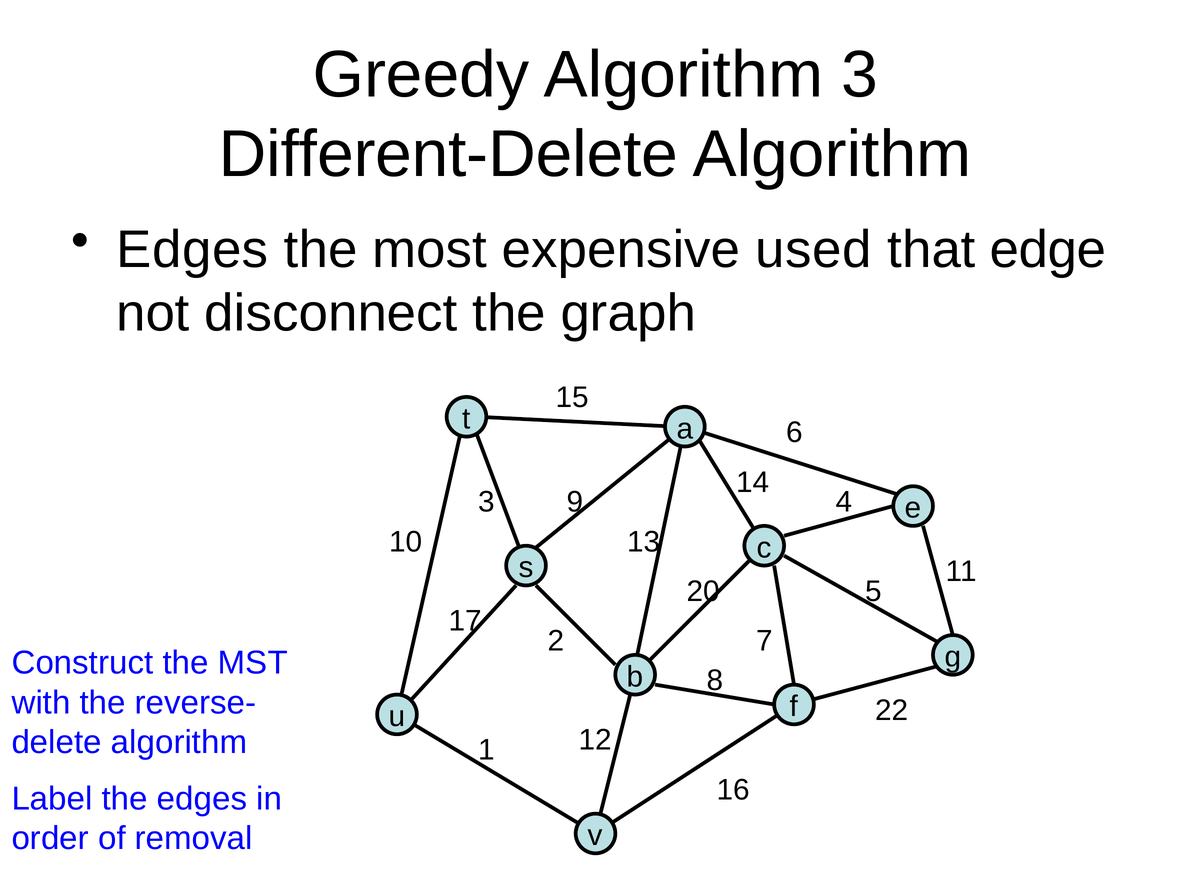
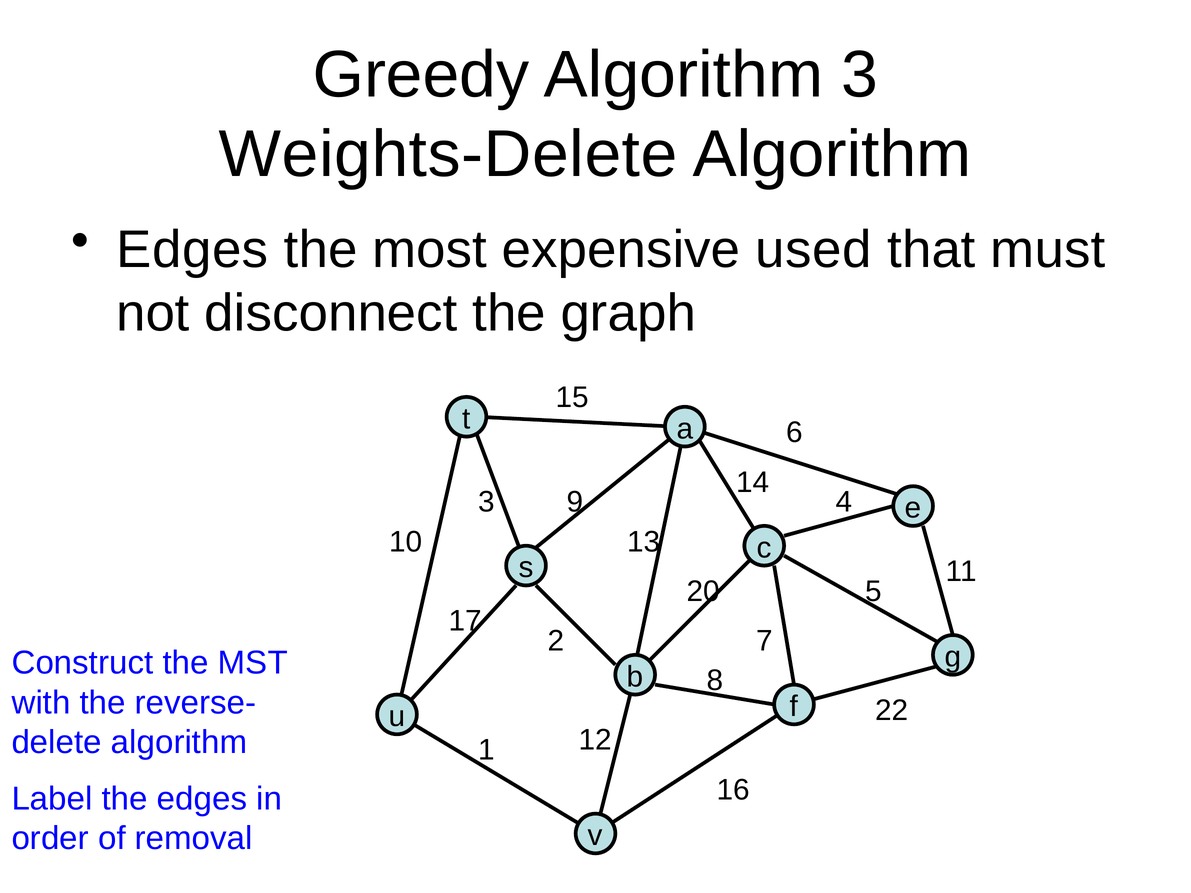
Different-Delete: Different-Delete -> Weights-Delete (448, 155)
edge: edge -> must (1048, 250)
